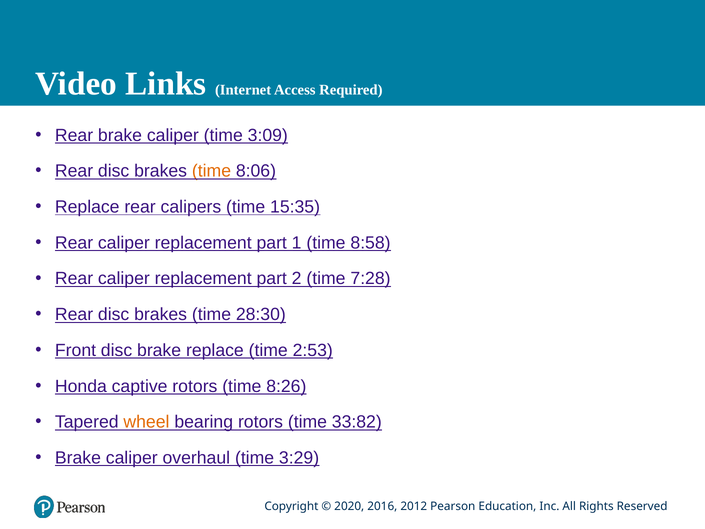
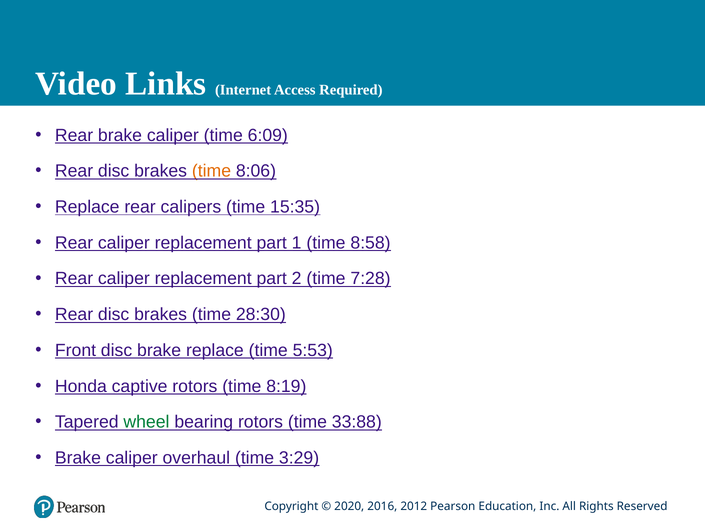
3:09: 3:09 -> 6:09 (268, 135)
2:53: 2:53 -> 5:53 (313, 350)
8:26: 8:26 -> 8:19 (286, 386)
wheel colour: orange -> green (146, 422)
33:82: 33:82 -> 33:88 (357, 422)
